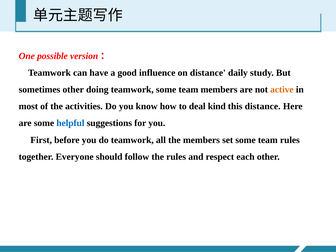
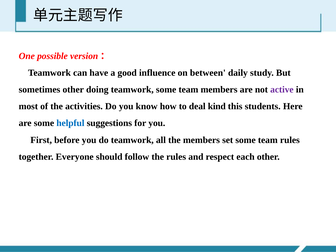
on distance: distance -> between (208, 73)
active colour: orange -> purple (282, 90)
this distance: distance -> students (263, 106)
